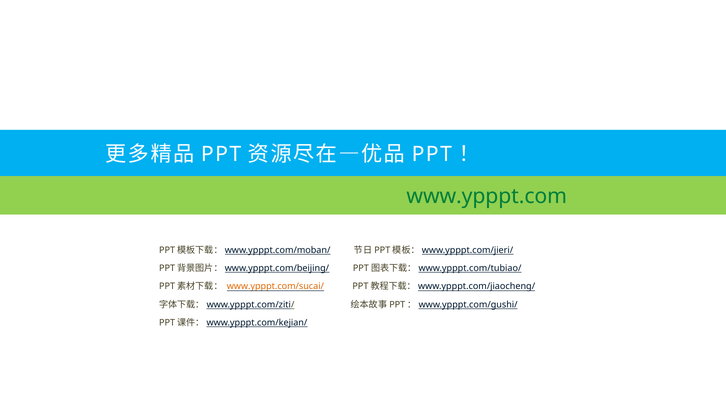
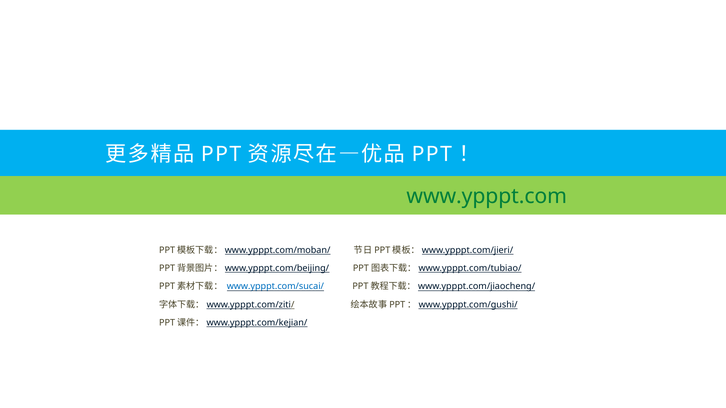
www.ypppt.com/sucai/ colour: orange -> blue (275, 287)
